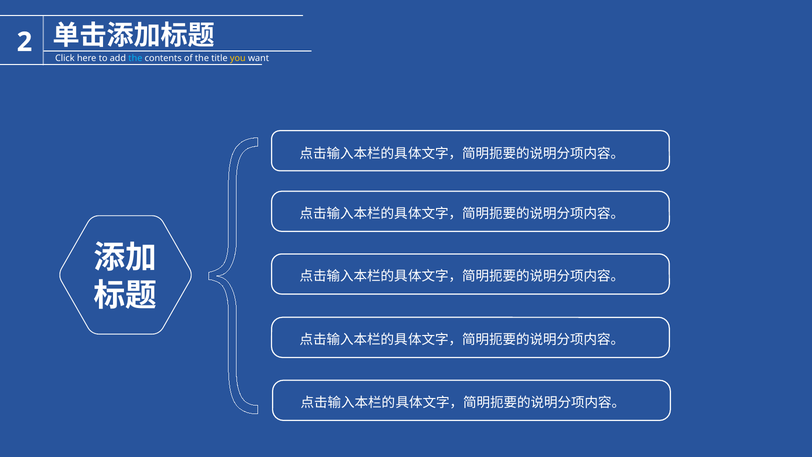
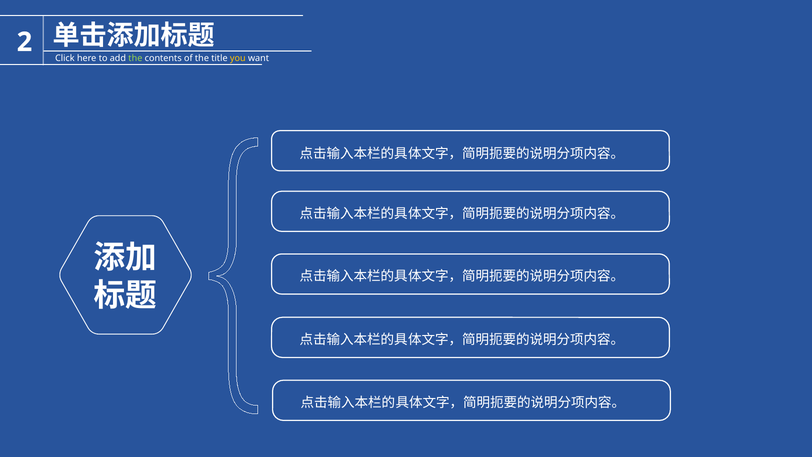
the colour: light blue -> light green (135, 58)
